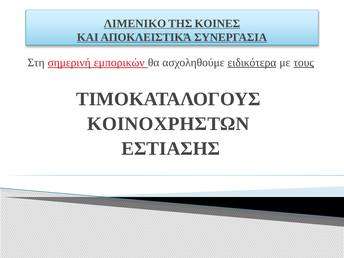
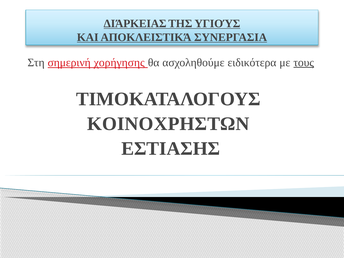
ΛΙΜΕΝΙΚΟ: ΛΙΜΕΝΙΚΟ -> ΔΙΆΡΚΕΙΑΣ (135, 23)
ΚΟΙΝΕΣ: ΚΟΙΝΕΣ -> ΥΓΙΟΎΣ (217, 23)
εμπορικών: εμπορικών -> χορήγησης (119, 63)
ειδικότερα underline: present -> none (252, 63)
